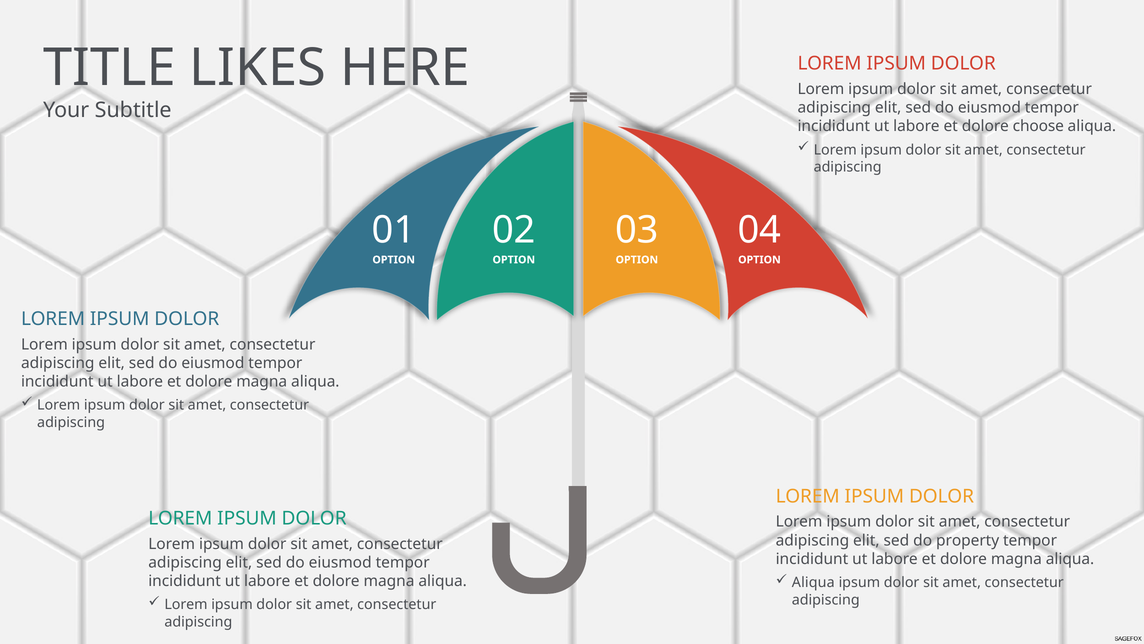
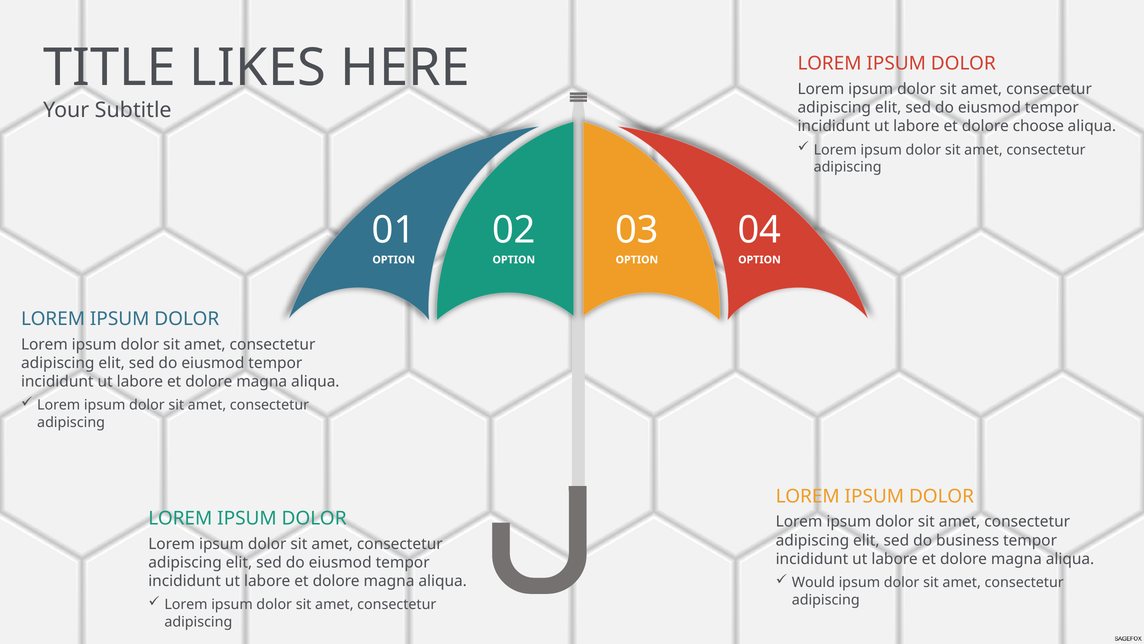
property: property -> business (968, 540)
Aliqua: Aliqua -> Would (813, 582)
